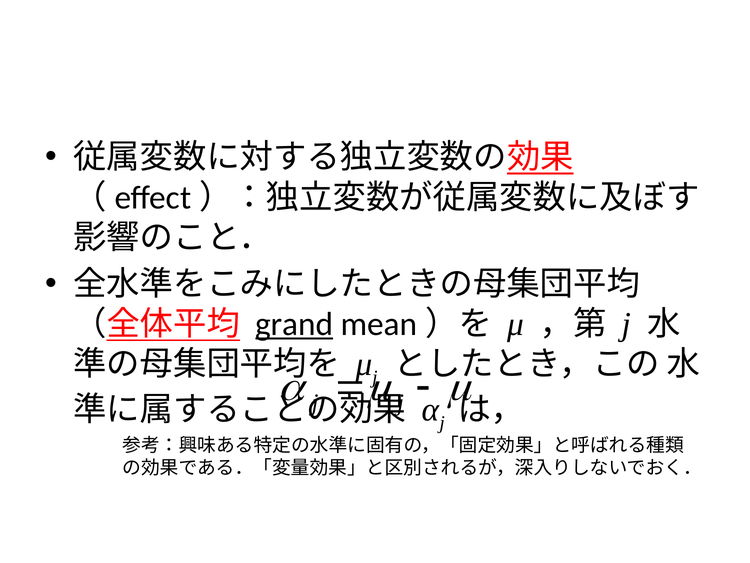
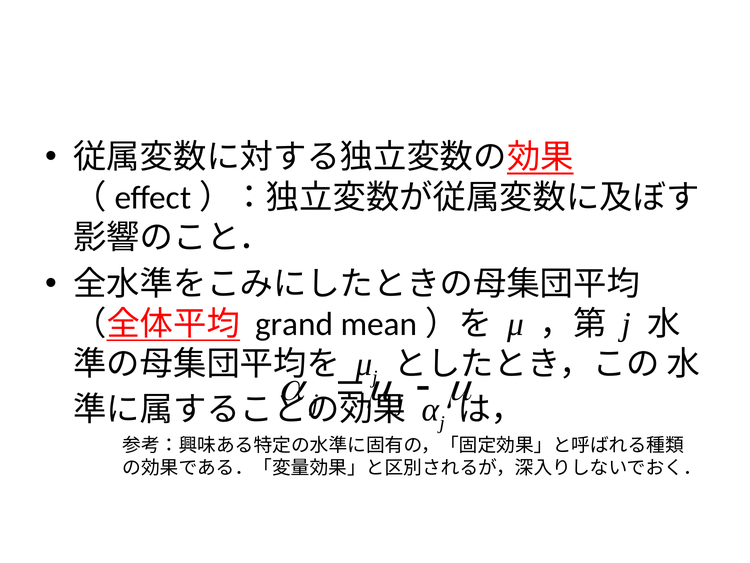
grand underline: present -> none (294, 324)
